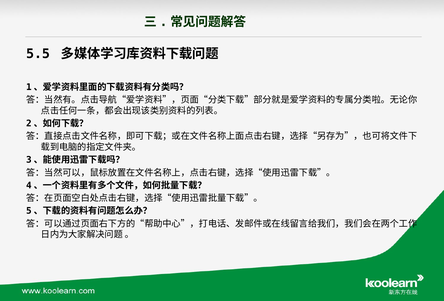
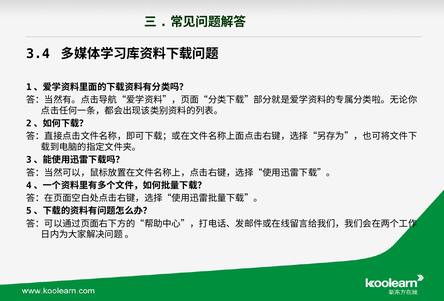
5.5: 5.5 -> 3.4 (38, 54)
